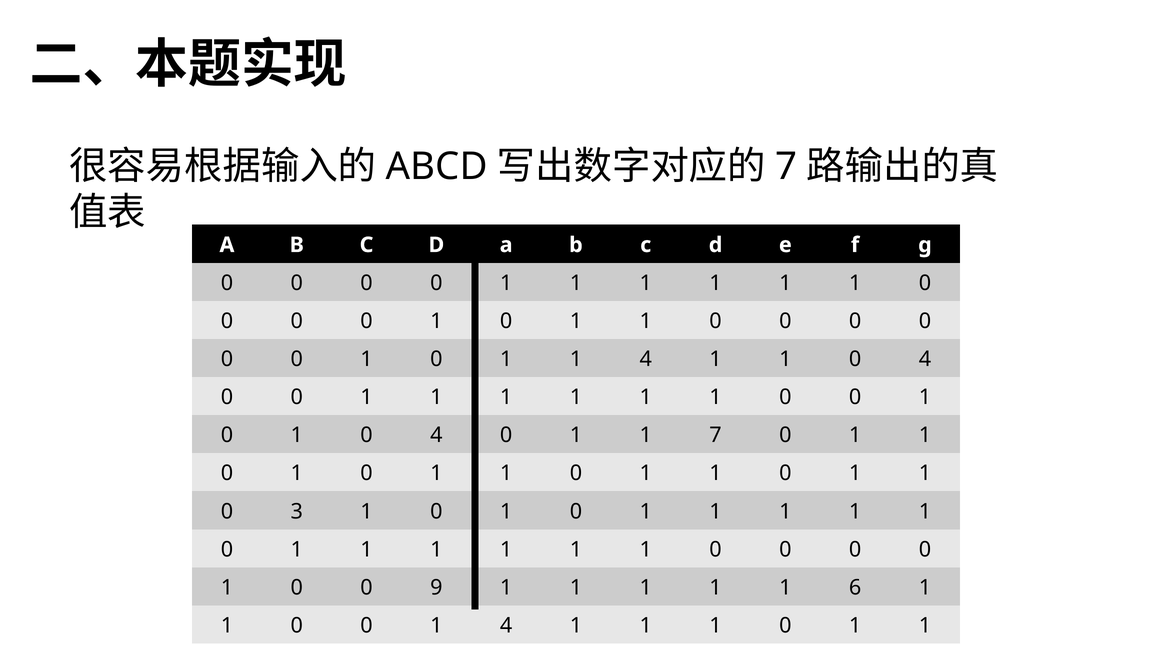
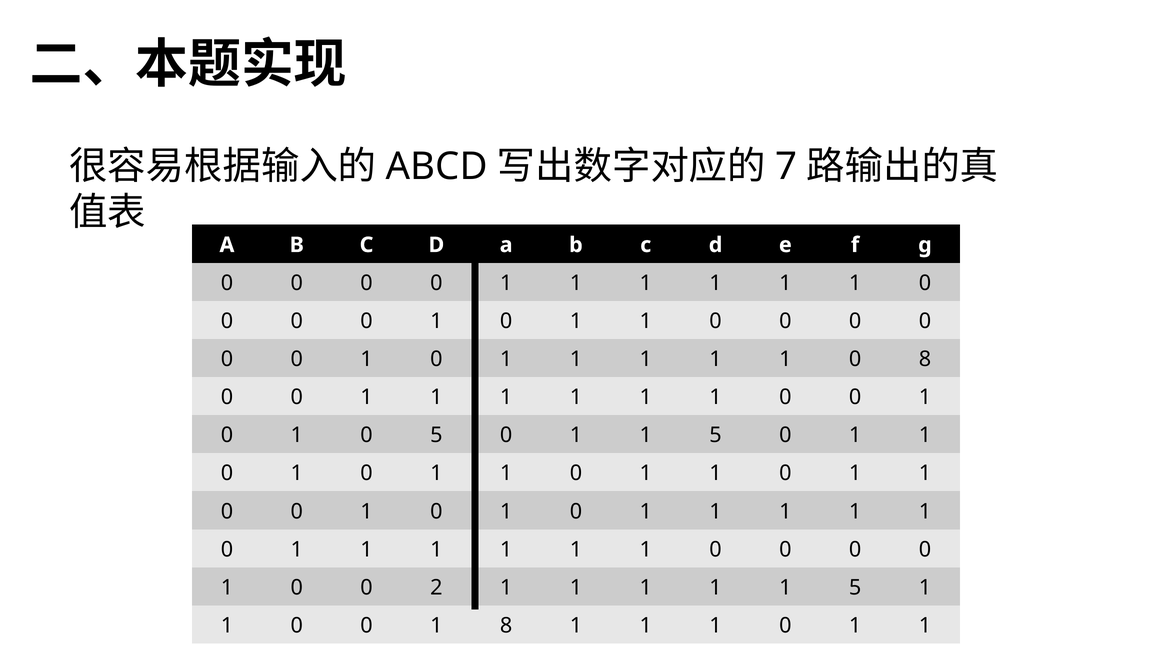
4: 4 -> 1 (646, 359)
1 1 0 4: 4 -> 8 (925, 359)
0 1 0 4: 4 -> 5 (436, 435)
0 1 1 7: 7 -> 5 (716, 435)
3: 3 -> 0 (297, 511)
9: 9 -> 2 (436, 588)
1 1 1 6: 6 -> 5 (855, 588)
0 1 4: 4 -> 8 (506, 626)
